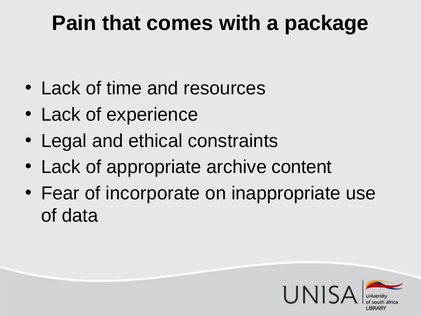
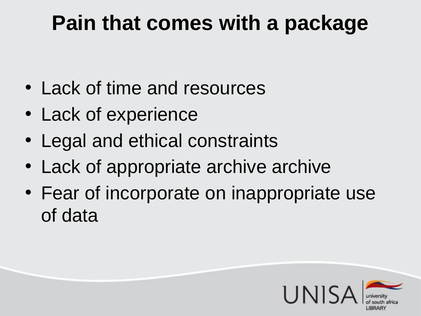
archive content: content -> archive (302, 167)
